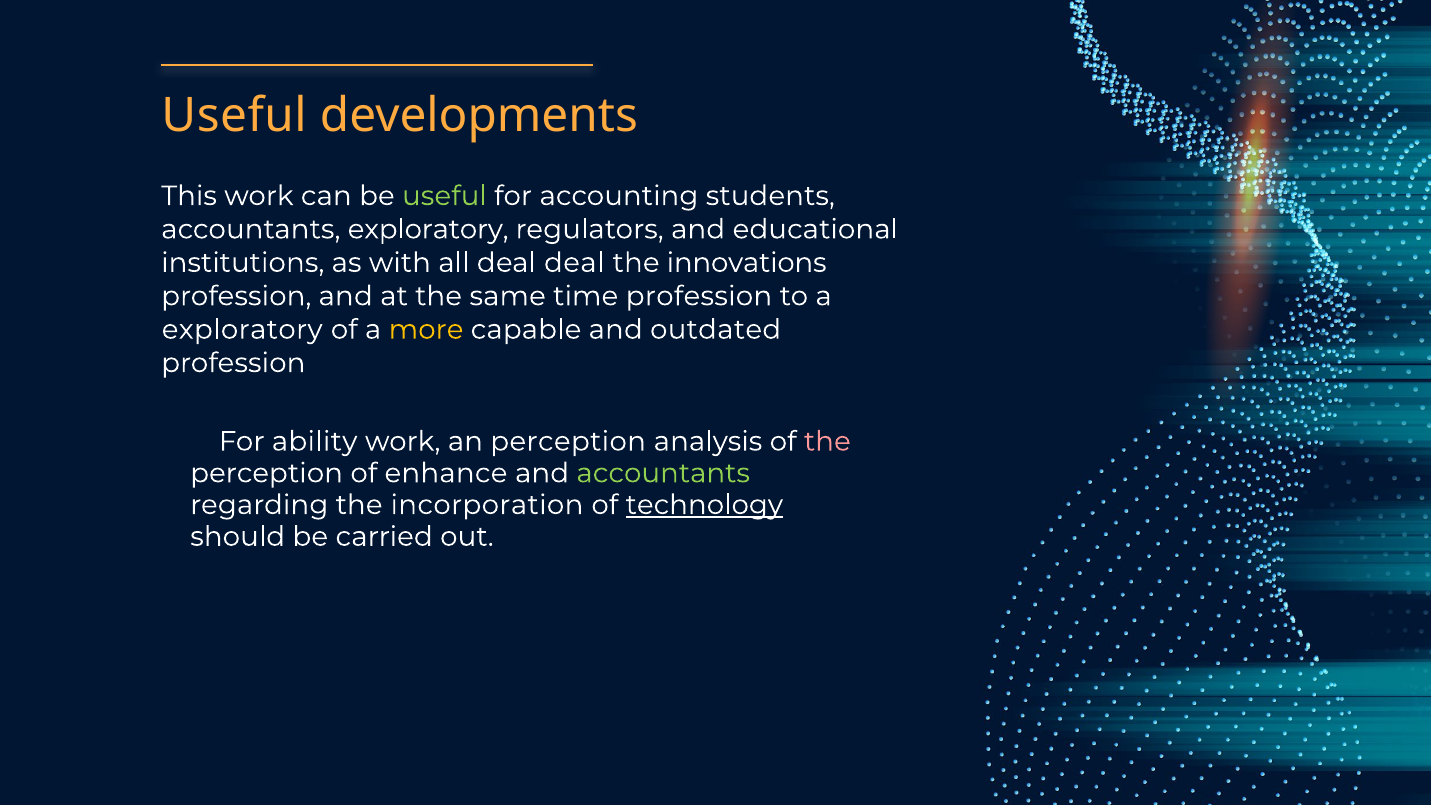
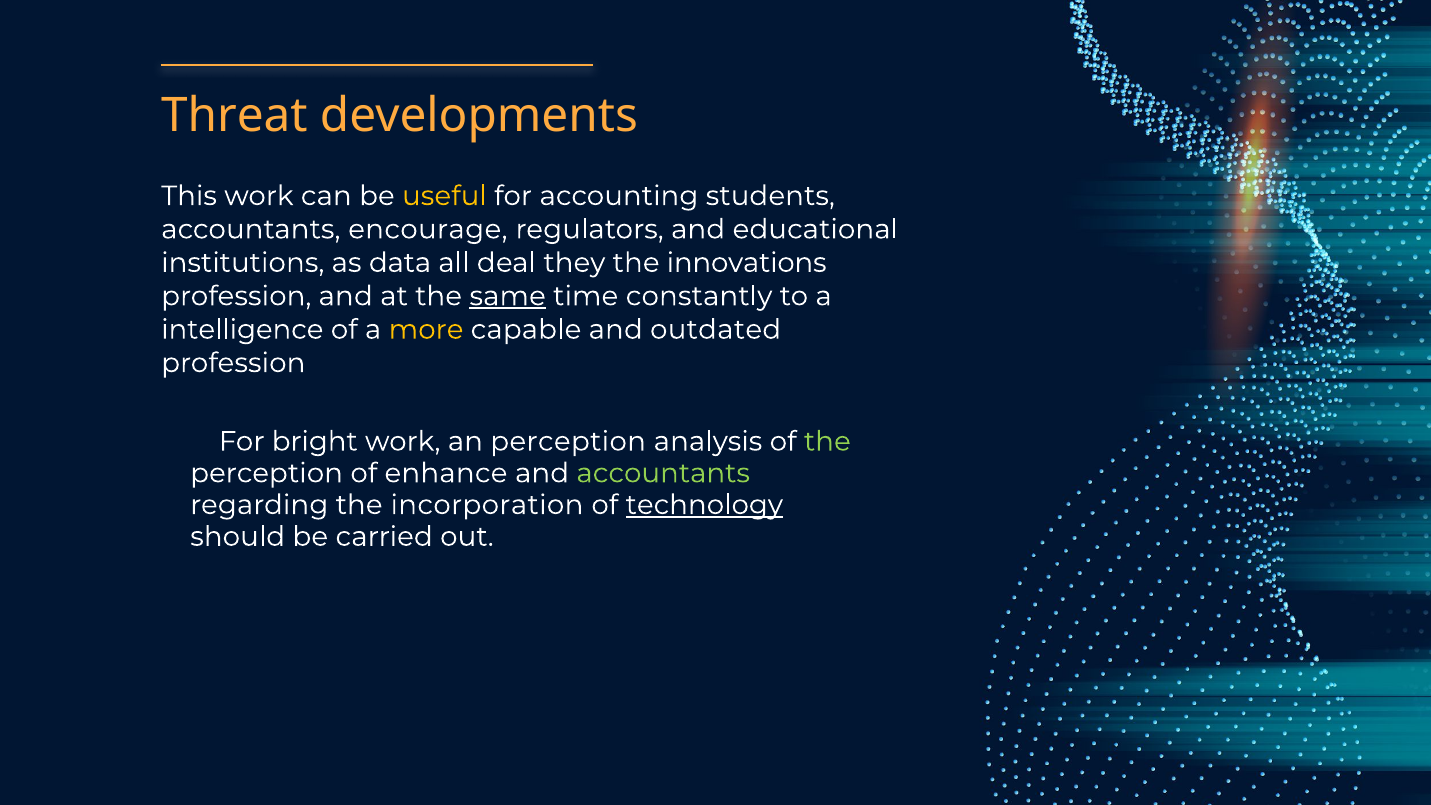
Useful: Useful -> Threat (234, 116)
useful colour: light green -> yellow (444, 196)
accountants exploratory: exploratory -> encourage (428, 229)
with: with -> data (400, 263)
deal deal: deal -> they (574, 263)
same underline: none -> present (508, 296)
time profession: profession -> constantly (699, 296)
exploratory: exploratory -> intelligence (242, 330)
ability: ability -> bright (315, 441)
the colour: pink -> light green (827, 441)
